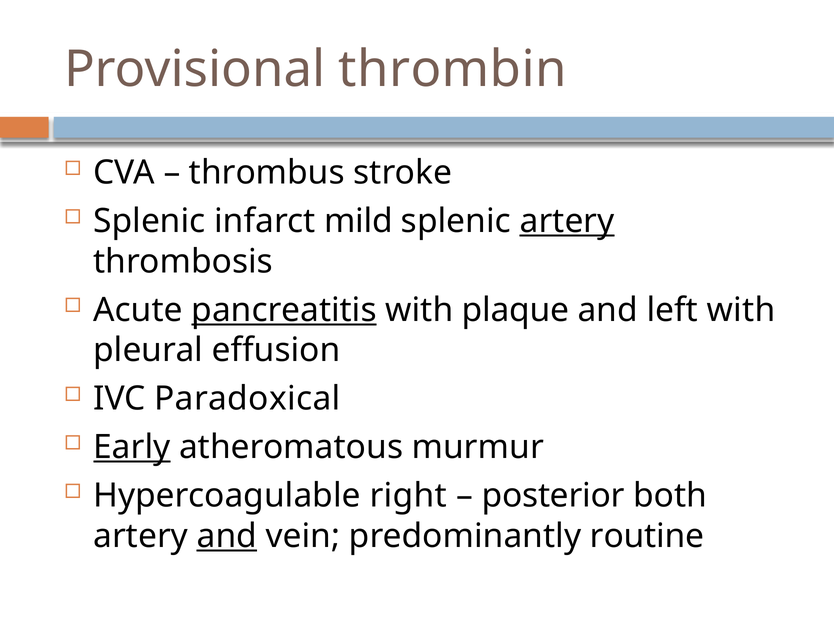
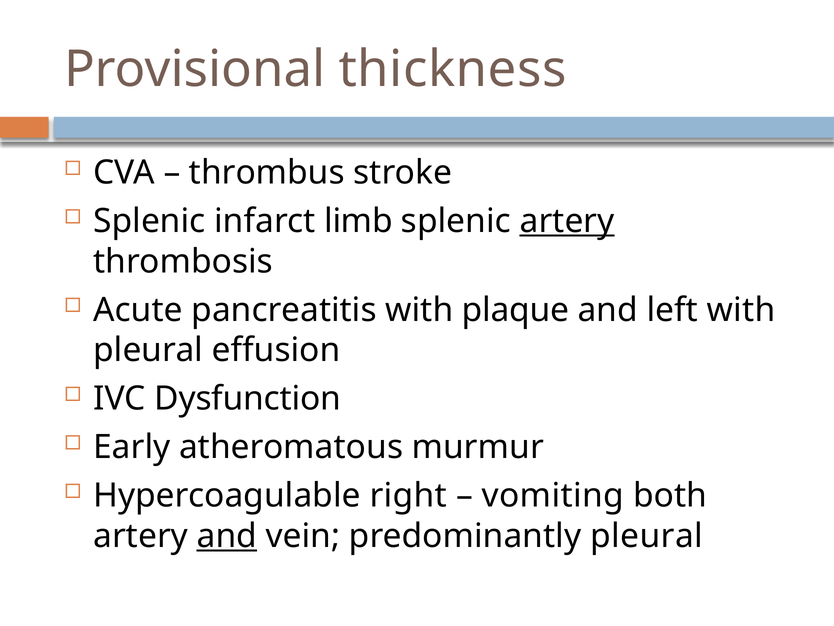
thrombin: thrombin -> thickness (453, 70)
mild: mild -> limb (359, 221)
pancreatitis underline: present -> none (284, 310)
Paradoxical: Paradoxical -> Dysfunction (248, 398)
Early underline: present -> none (132, 447)
posterior: posterior -> vomiting (553, 495)
predominantly routine: routine -> pleural (647, 536)
